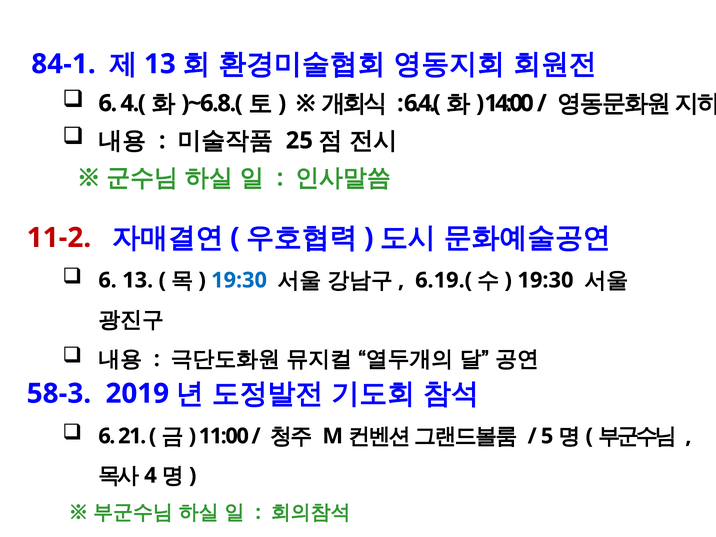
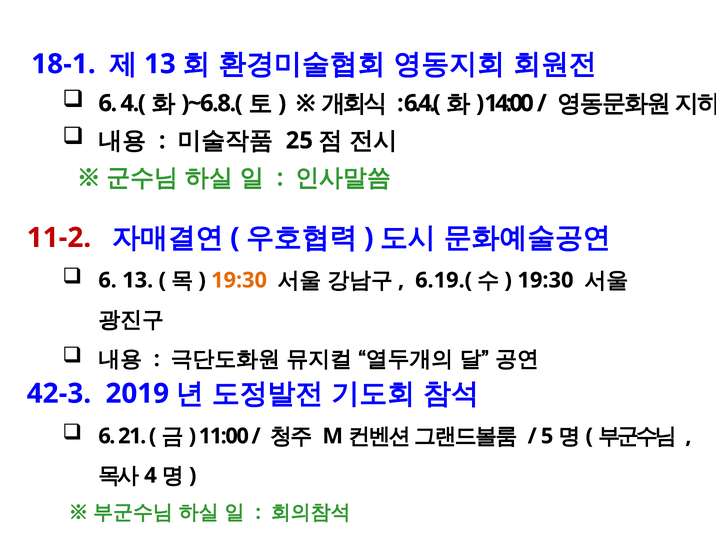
84-1: 84-1 -> 18-1 (63, 64)
19:30 colour: blue -> orange (239, 280)
58-3: 58-3 -> 42-3 (59, 394)
